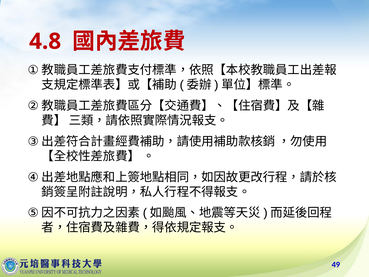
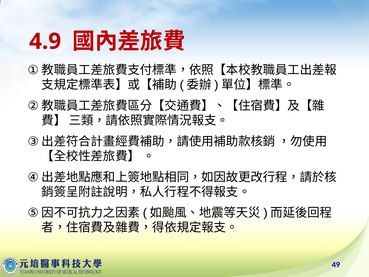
4.8: 4.8 -> 4.9 (45, 41)
